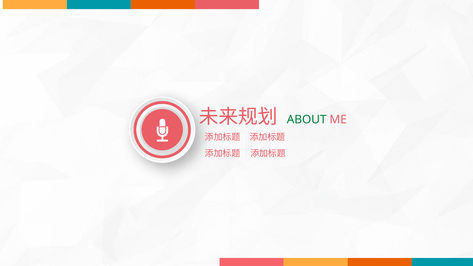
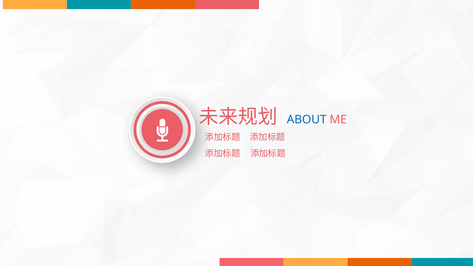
ABOUT colour: green -> blue (307, 120)
